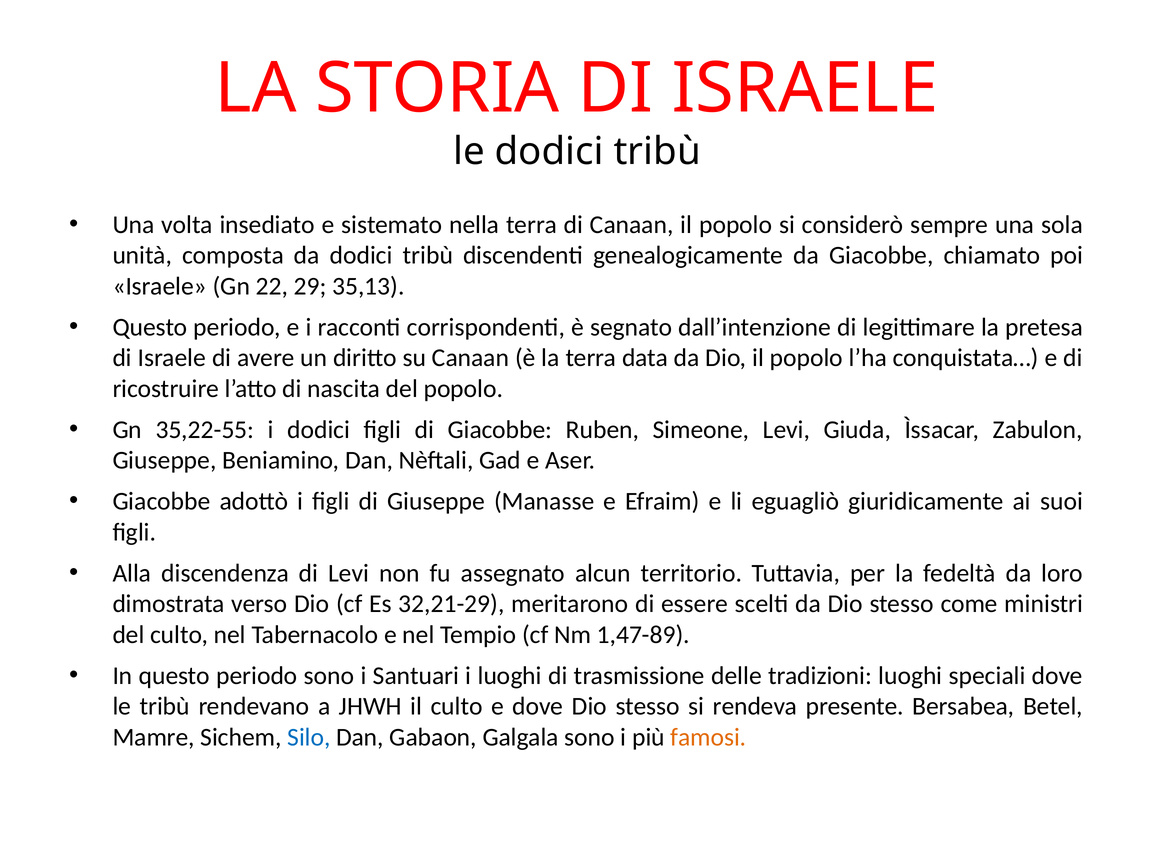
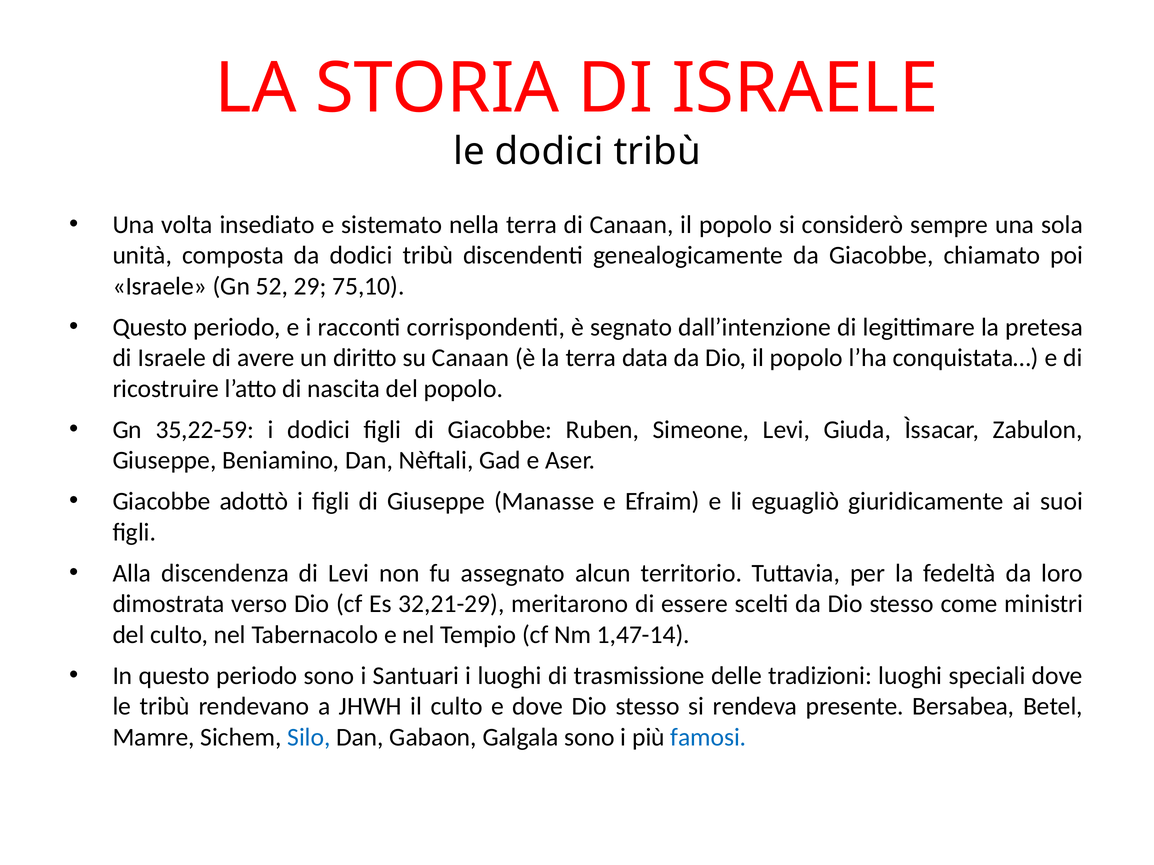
22: 22 -> 52 (272, 286)
35,13: 35,13 -> 75,10 (368, 286)
35,22-55: 35,22-55 -> 35,22-59 (205, 430)
1,47-89: 1,47-89 -> 1,47-14 (643, 635)
famosi colour: orange -> blue (708, 738)
